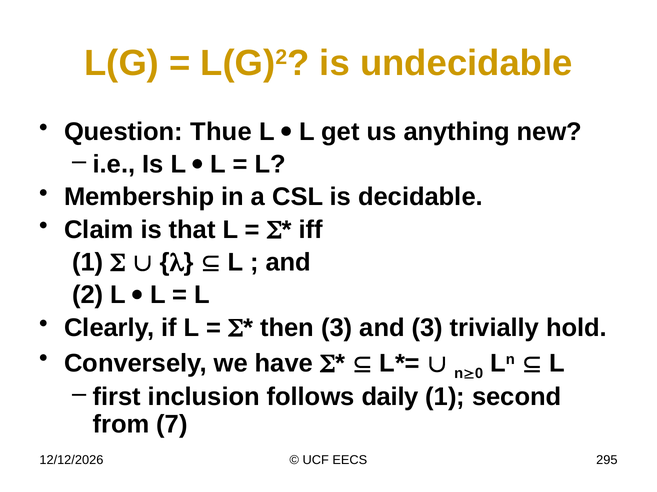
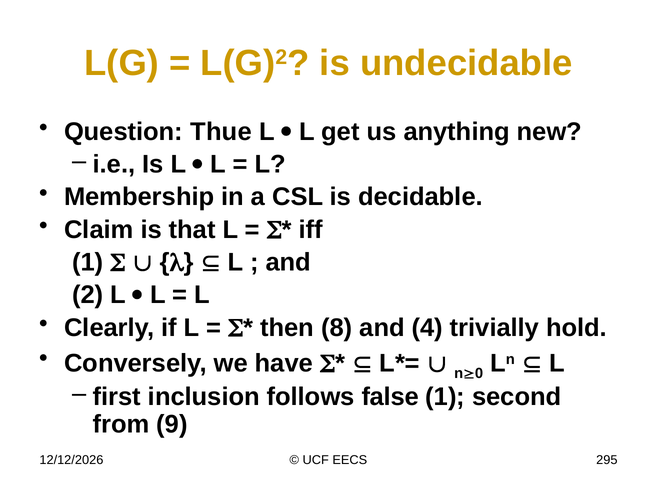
then 3: 3 -> 8 (337, 328)
and 3: 3 -> 4 (427, 328)
daily: daily -> false (390, 397)
7: 7 -> 9 (172, 425)
